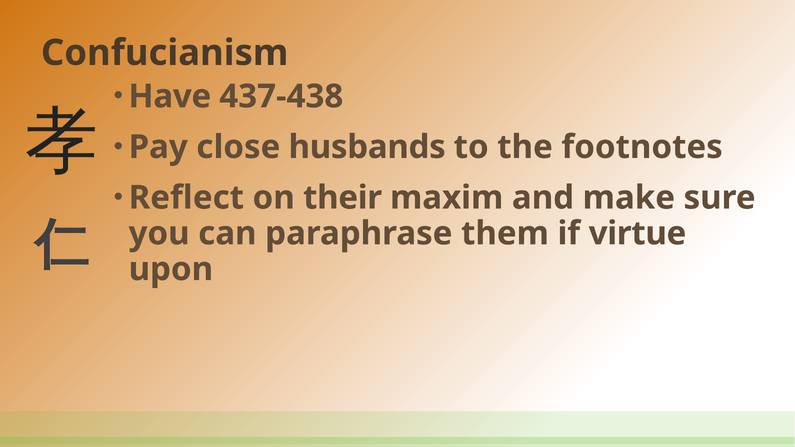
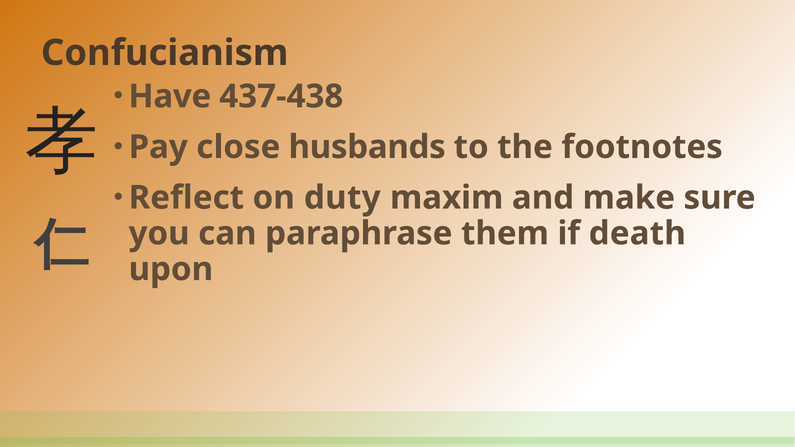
their: their -> duty (342, 198)
virtue: virtue -> death (637, 234)
